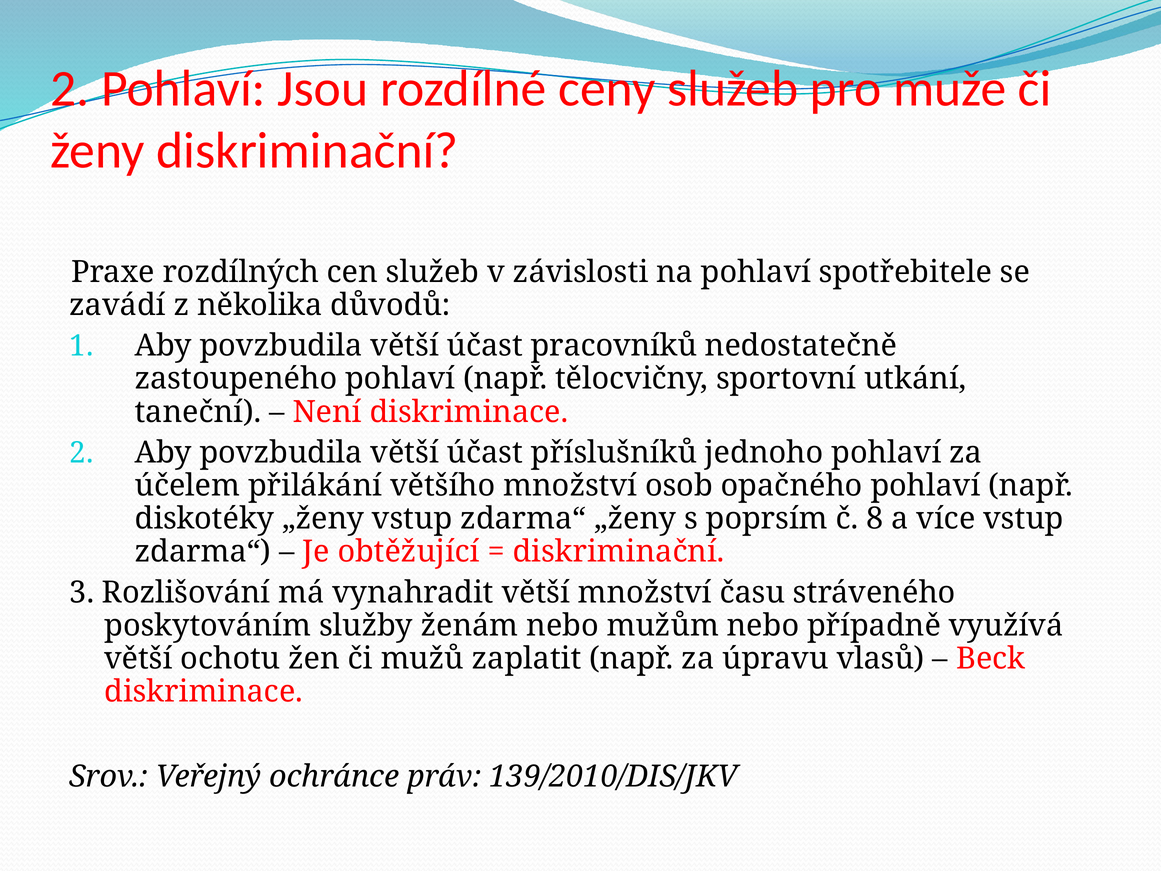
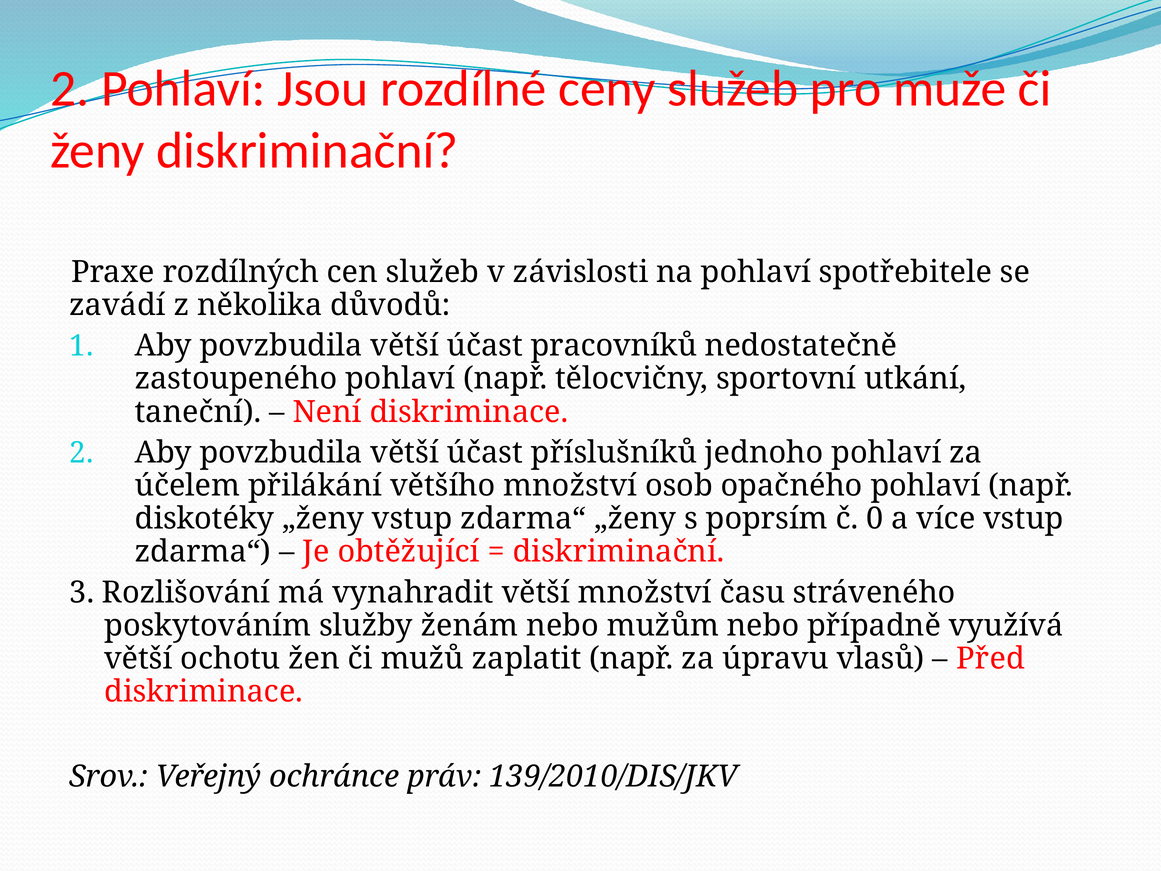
8: 8 -> 0 (875, 519)
Beck: Beck -> Před (991, 658)
